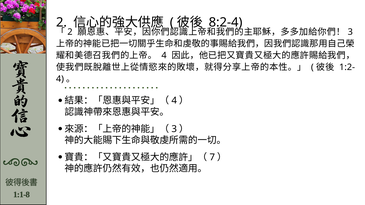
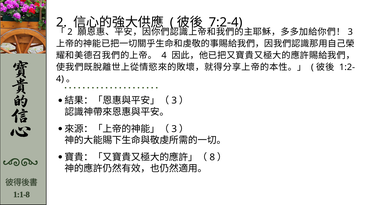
8:2-4: 8:2-4 -> 7:2-4 (226, 22)
4: 4 -> 3 (174, 101)
7: 7 -> 8 (212, 157)
